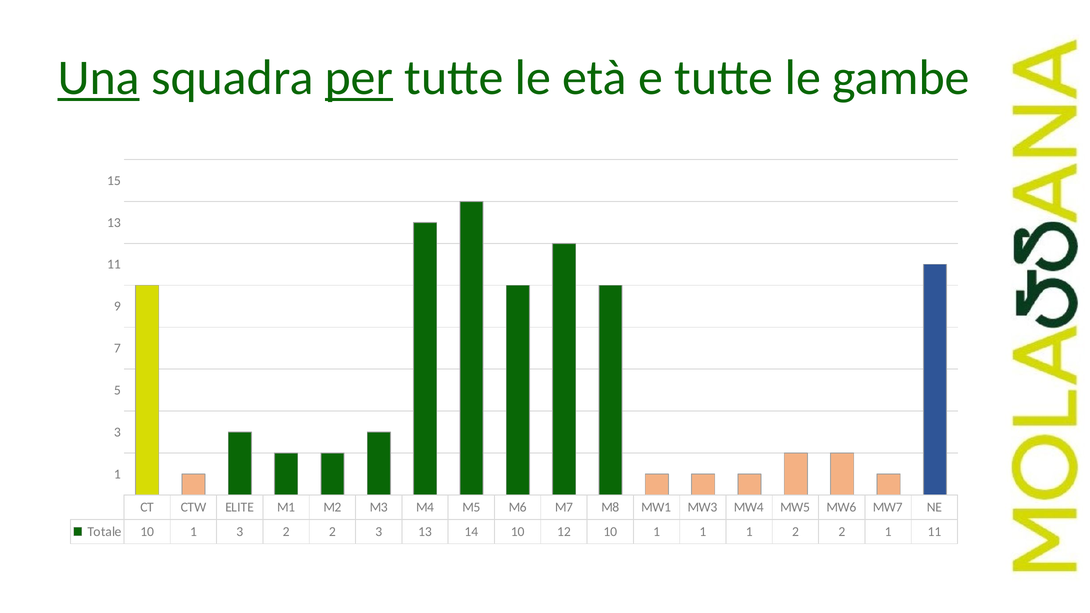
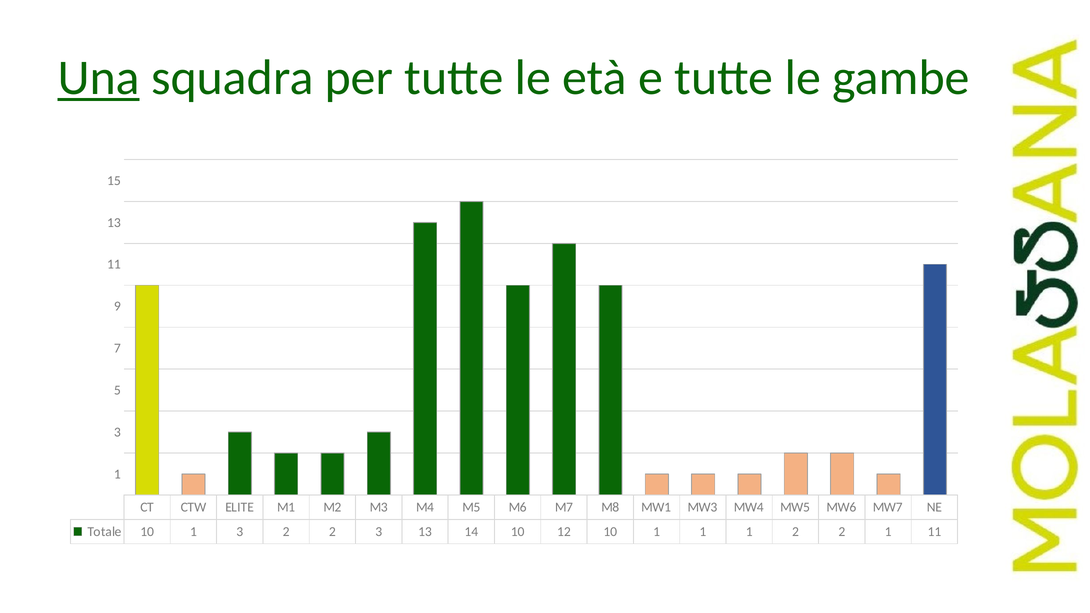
per underline: present -> none (359, 78)
